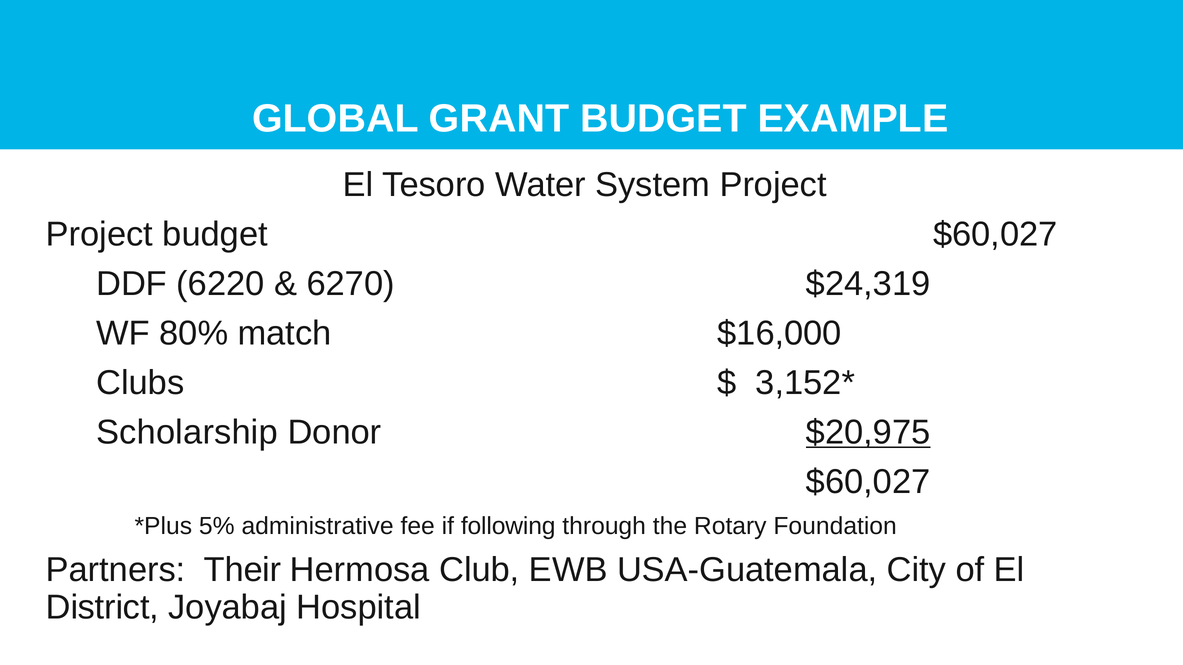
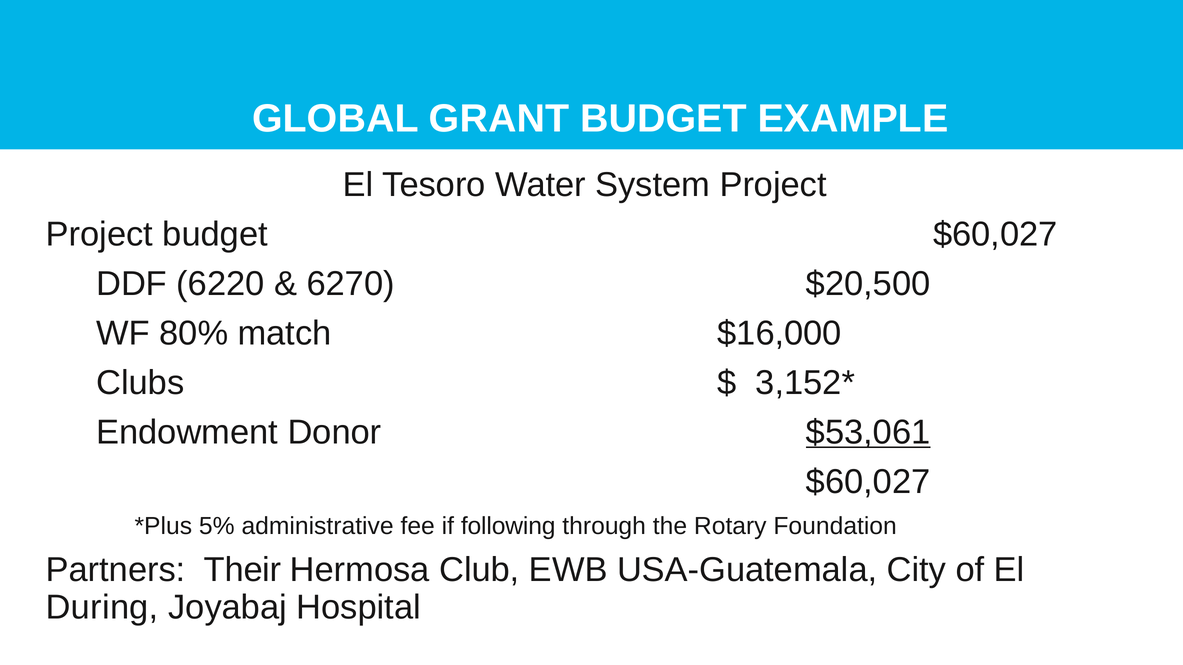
$24,319: $24,319 -> $20,500 (868, 284)
Scholarship: Scholarship -> Endowment (187, 432)
$20,975: $20,975 -> $53,061 (868, 432)
District: District -> During (102, 608)
